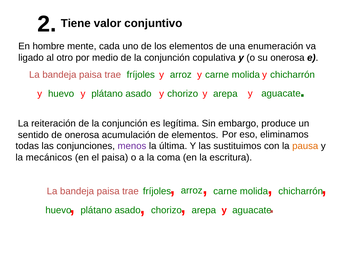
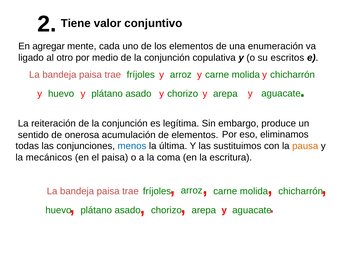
hombre: hombre -> agregar (49, 46)
su onerosa: onerosa -> escritos (287, 58)
menos colour: purple -> blue (132, 146)
